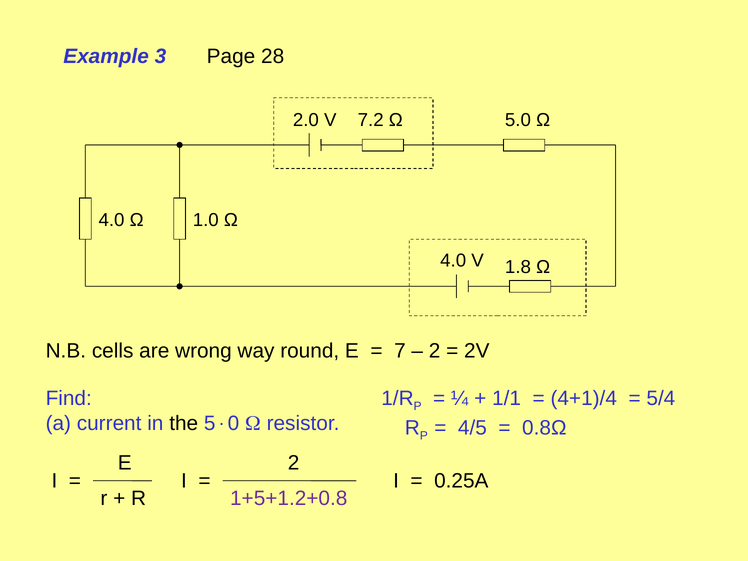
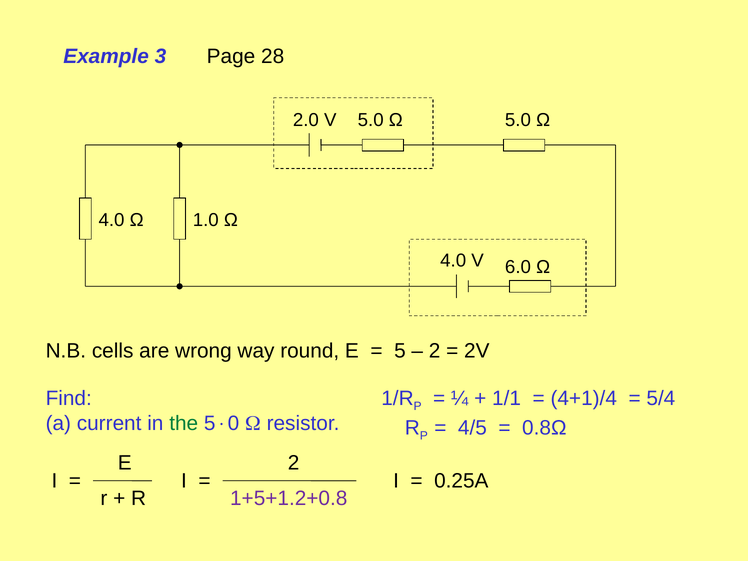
7.2: 7.2 -> 5.0 (371, 120)
1.8: 1.8 -> 6.0 (518, 267)
7: 7 -> 5 (400, 351)
the colour: black -> green (184, 423)
